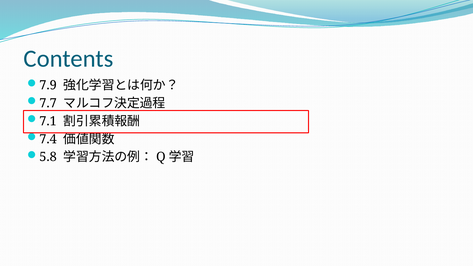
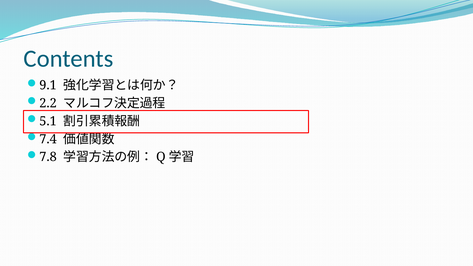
7.9: 7.9 -> 9.1 (48, 85)
7.7: 7.7 -> 2.2 (48, 103)
7.1: 7.1 -> 5.1 (48, 121)
5.8: 5.8 -> 7.8 (48, 157)
